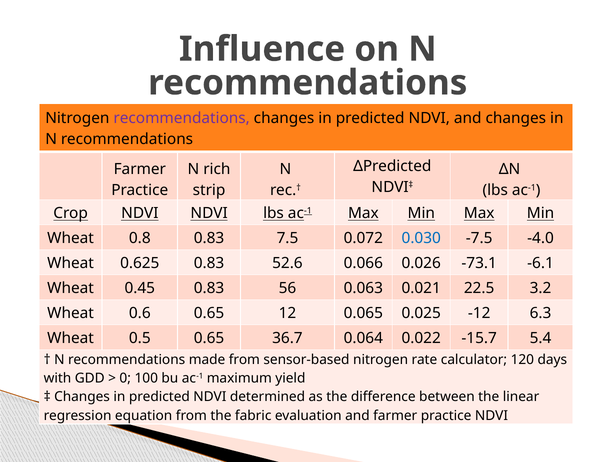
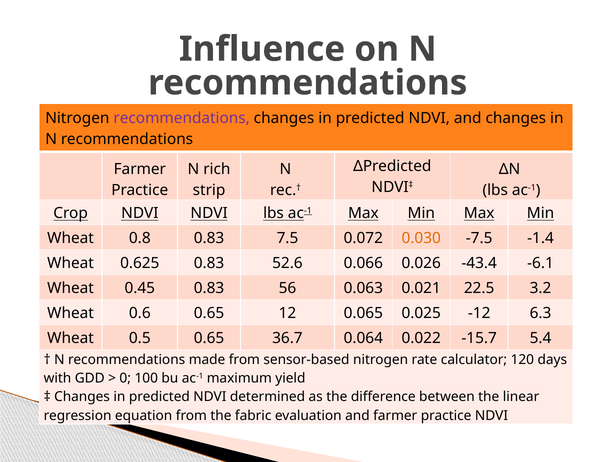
0.030 colour: blue -> orange (421, 238)
-4.0: -4.0 -> -1.4 (540, 238)
-73.1: -73.1 -> -43.4 (479, 263)
